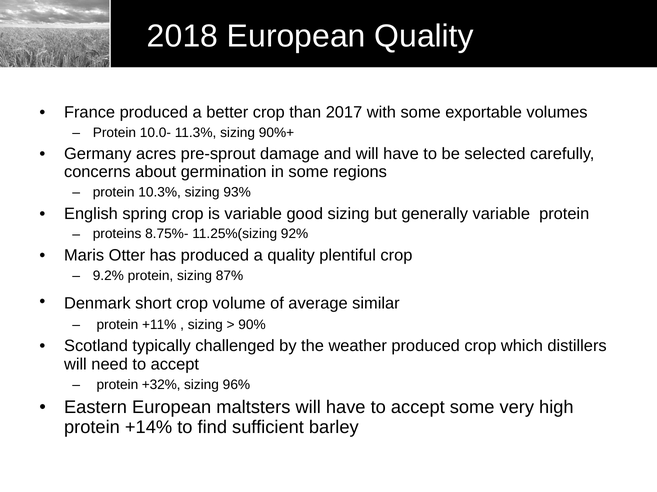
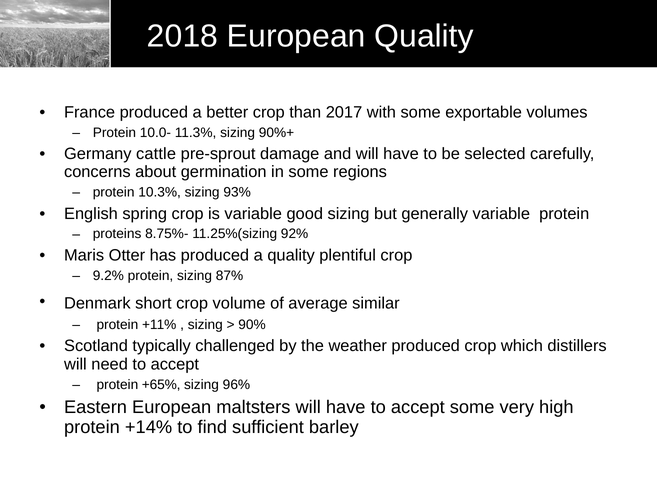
acres: acres -> cattle (156, 154)
+32%: +32% -> +65% (161, 385)
